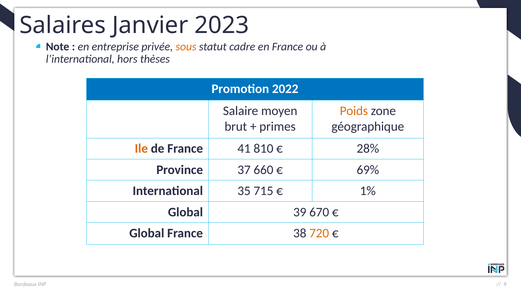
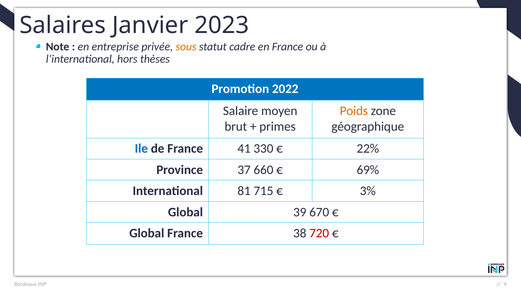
Ile colour: orange -> blue (141, 149)
810: 810 -> 330 (263, 149)
28%: 28% -> 22% (368, 149)
35: 35 -> 81 (244, 191)
1%: 1% -> 3% (368, 191)
720 colour: orange -> red (319, 233)
